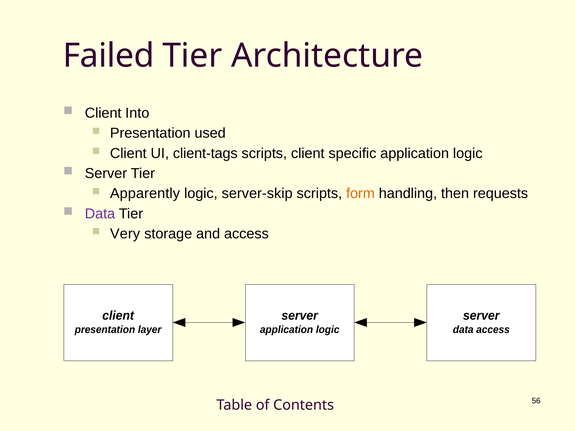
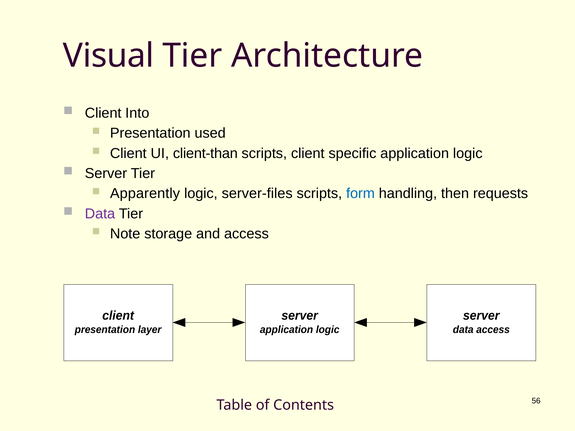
Failed: Failed -> Visual (109, 56)
client-tags: client-tags -> client-than (205, 153)
server-skip: server-skip -> server-files (257, 194)
form colour: orange -> blue (360, 194)
Very: Very -> Note (125, 234)
